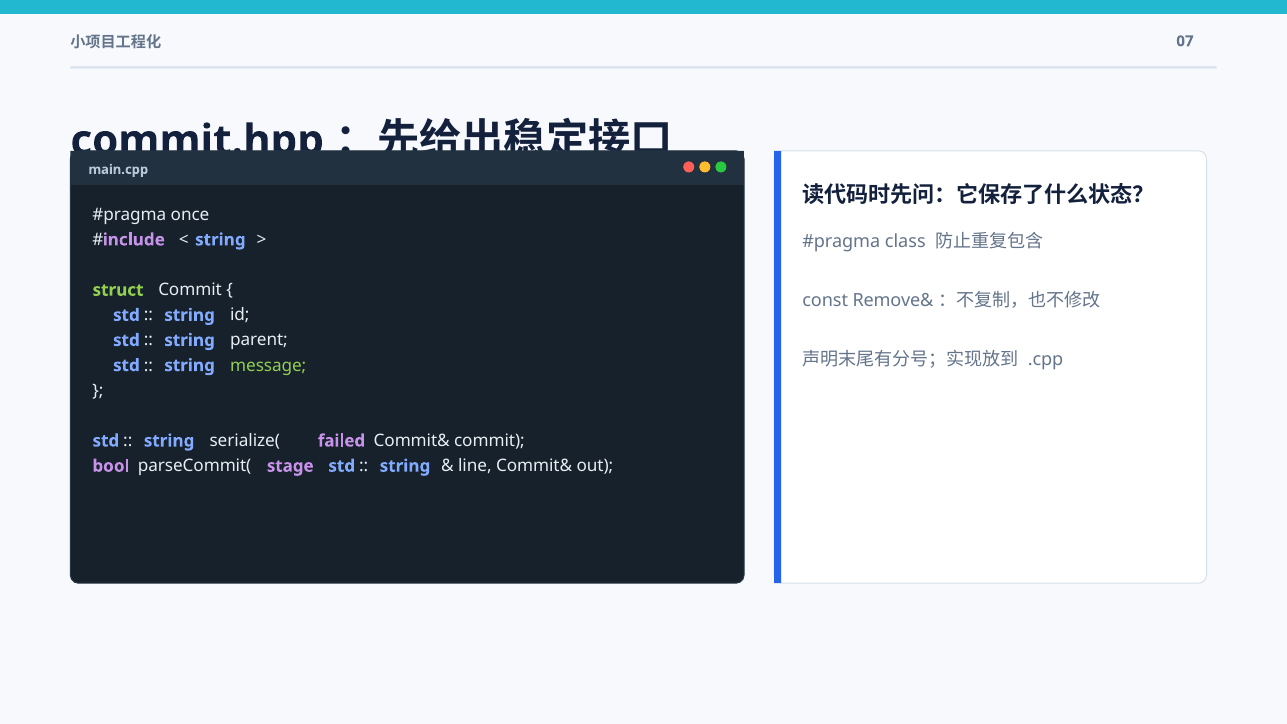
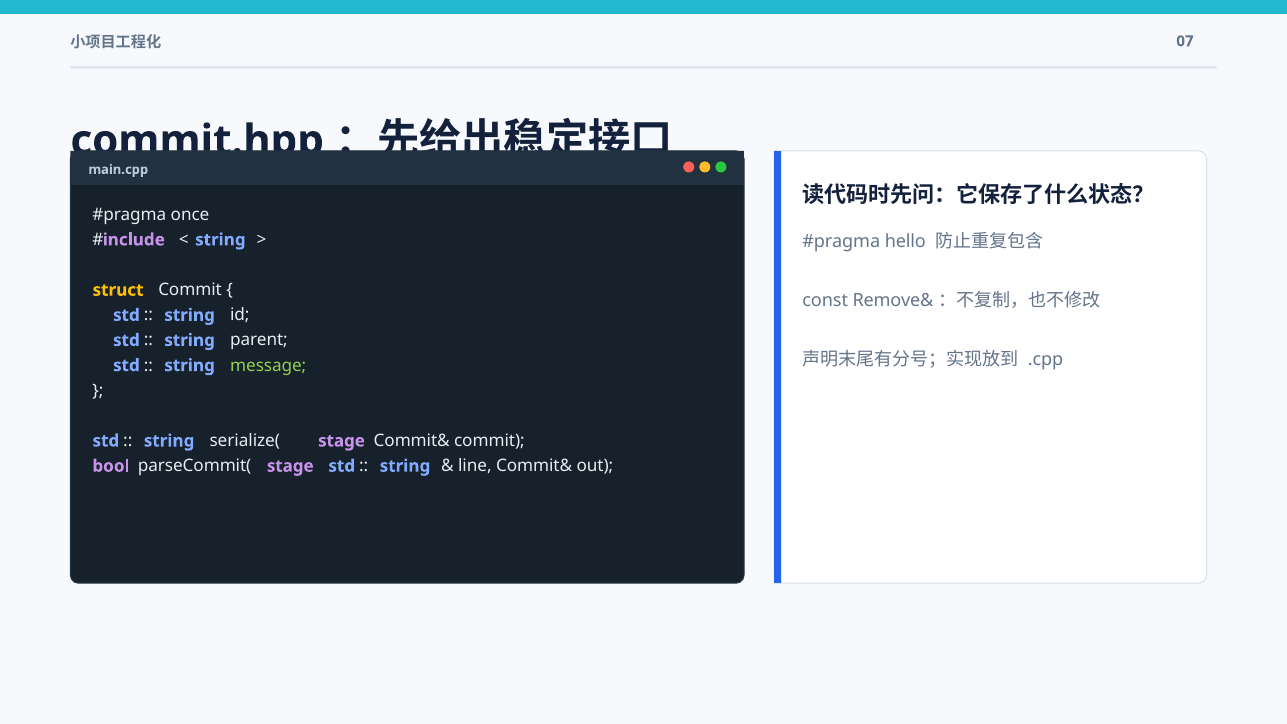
class: class -> hello (905, 241)
struct colour: light green -> yellow (118, 290)
serialize( failed: failed -> stage (341, 441)
